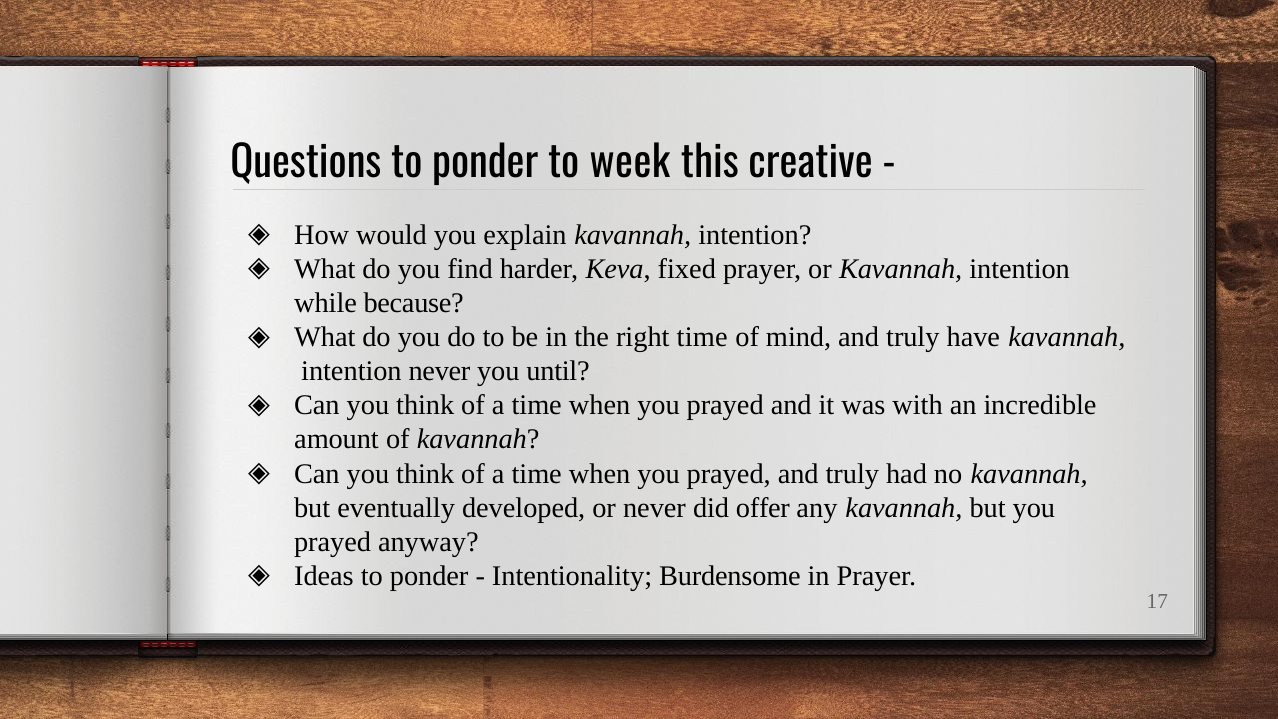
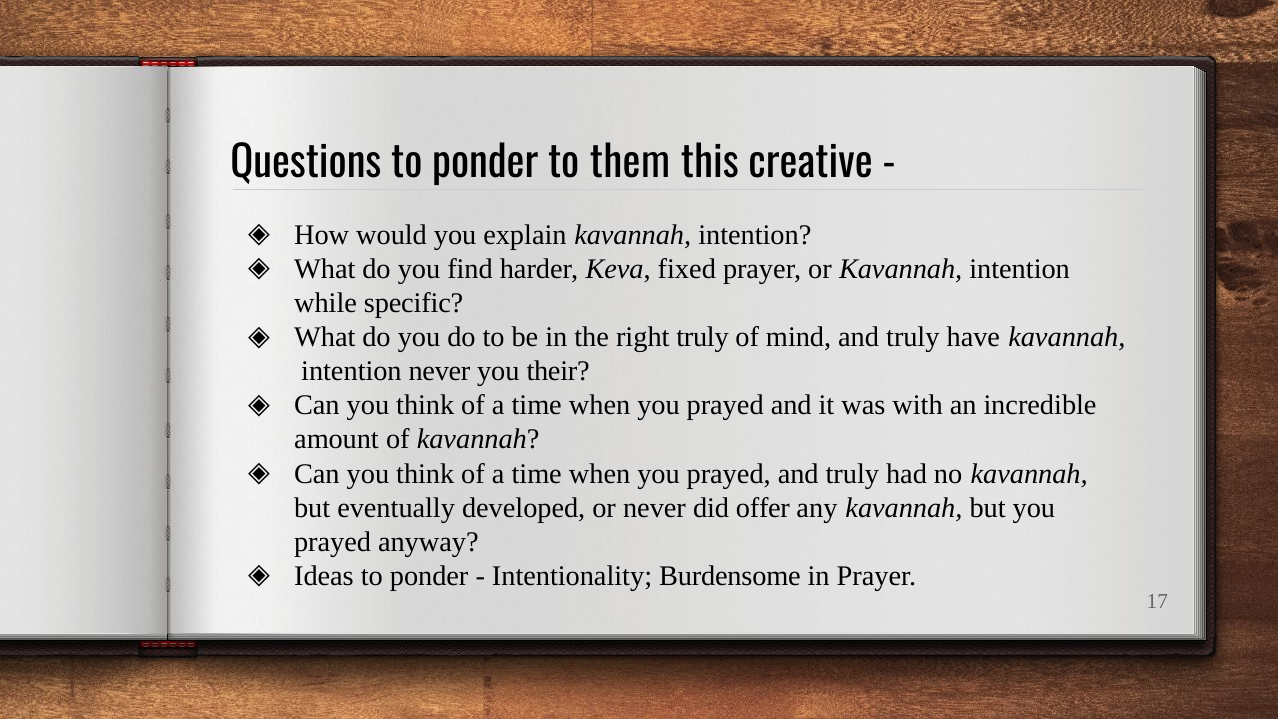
week: week -> them (630, 163)
because: because -> specific (414, 303)
right time: time -> truly (703, 337)
until: until -> their (558, 371)
